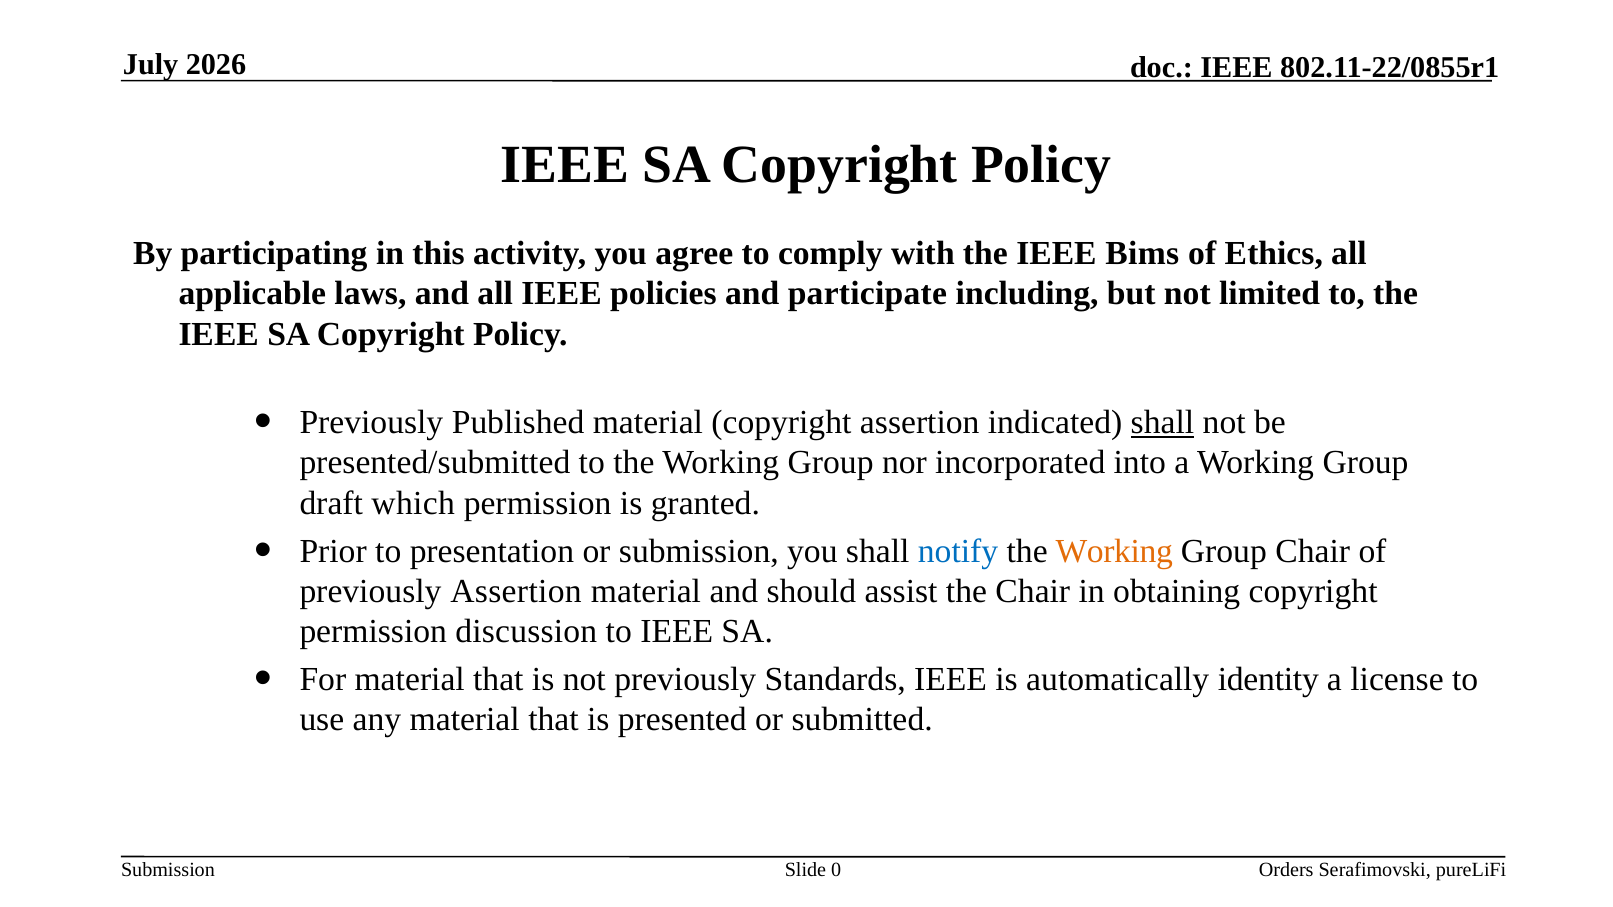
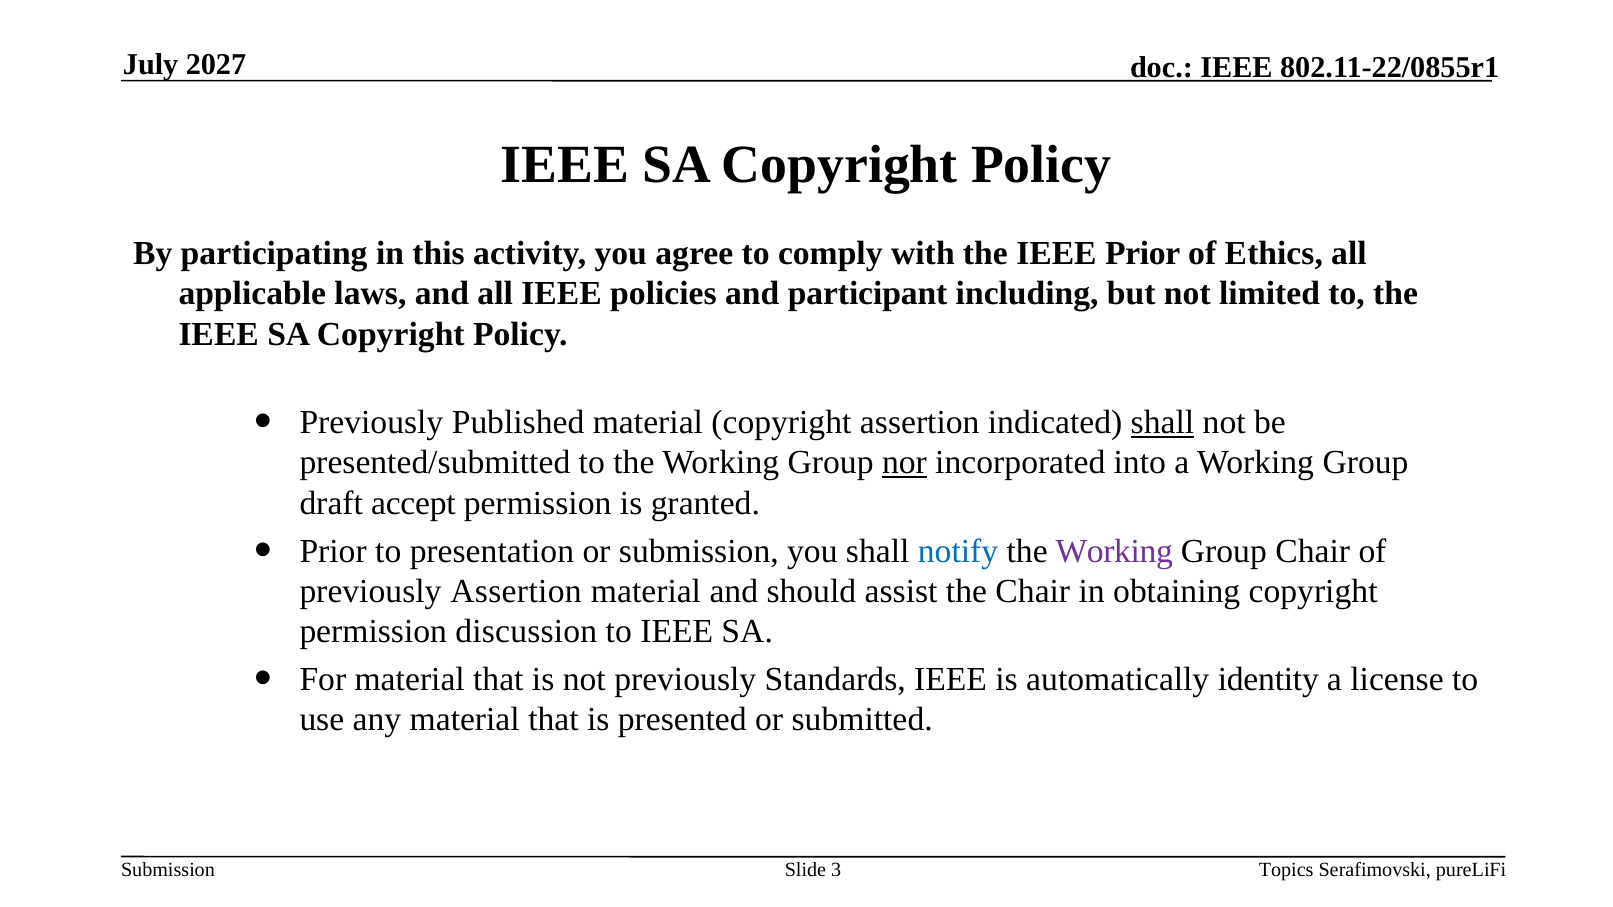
2026: 2026 -> 2027 (216, 64)
IEEE Bims: Bims -> Prior (1143, 254)
participate: participate -> participant (868, 294)
nor underline: none -> present (904, 463)
which: which -> accept (413, 503)
Working colour: orange -> purple (1114, 551)
0: 0 -> 3 (836, 870)
Orders: Orders -> Topics (1286, 870)
